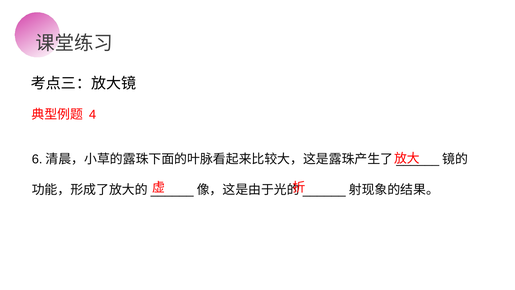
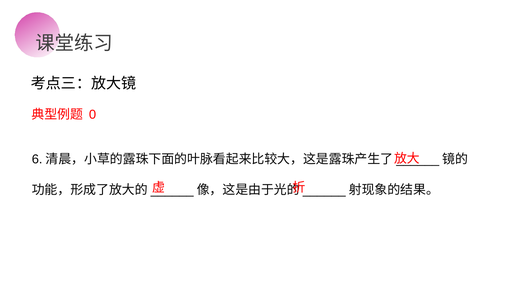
4: 4 -> 0 (93, 114)
